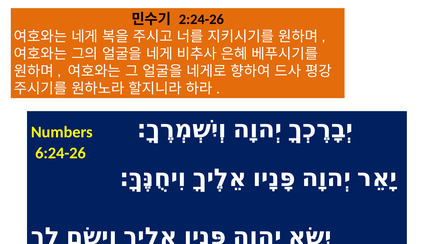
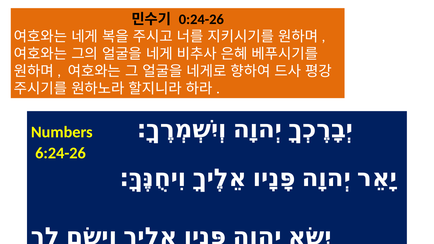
2:24-26: 2:24-26 -> 0:24-26 (201, 19)
